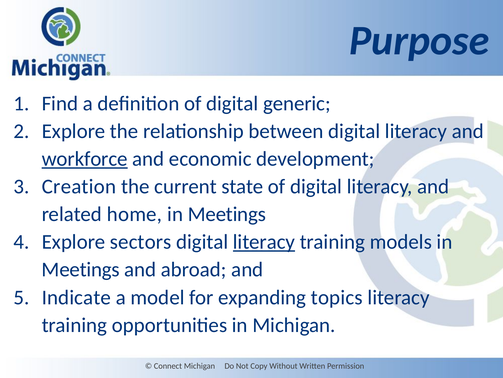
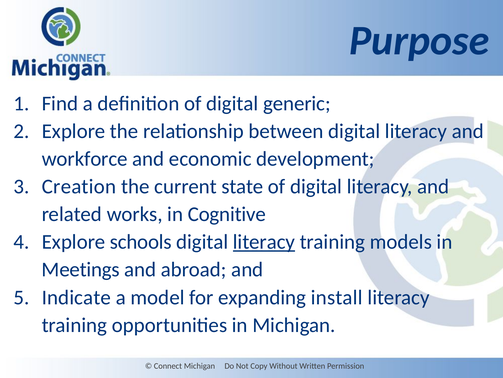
workforce underline: present -> none (85, 159)
home: home -> works (135, 214)
Meetings: Meetings -> Cognitive (227, 214)
sectors: sectors -> schools (141, 242)
topics: topics -> install (337, 297)
